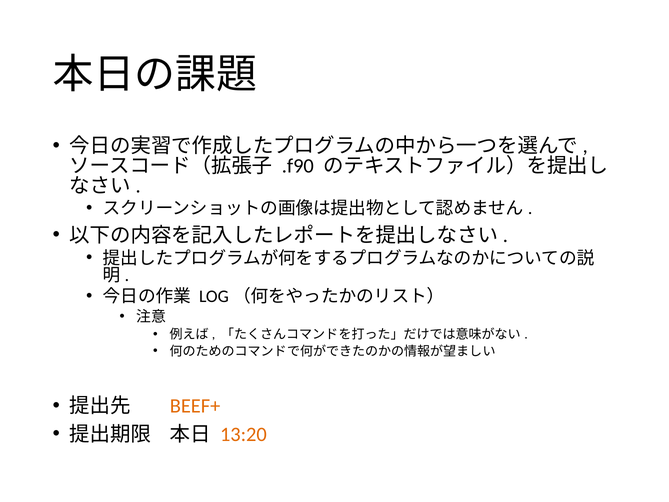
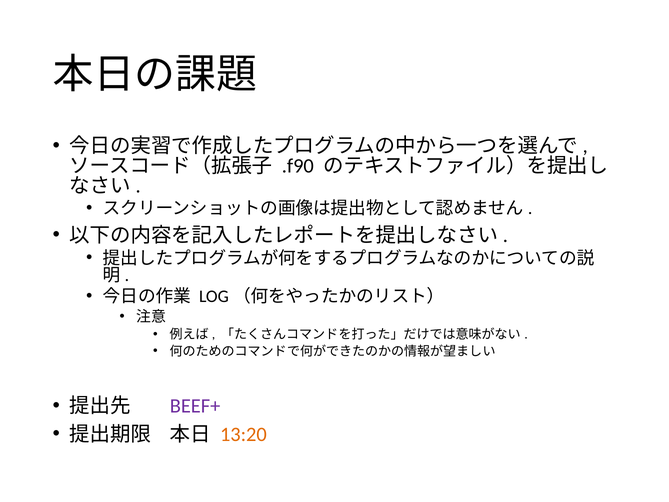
BEEF+ colour: orange -> purple (195, 406)
